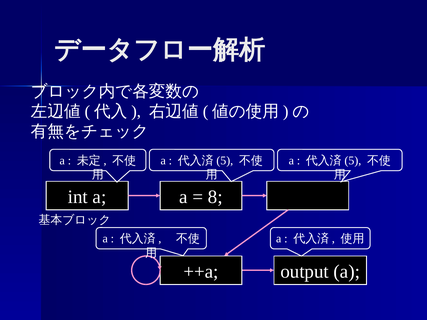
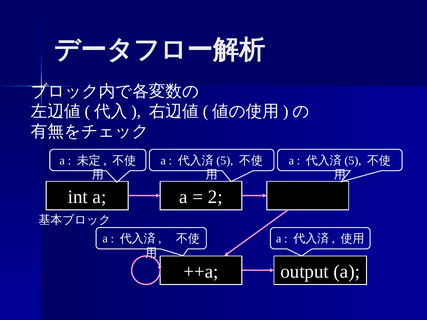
8: 8 -> 2 (215, 197)
